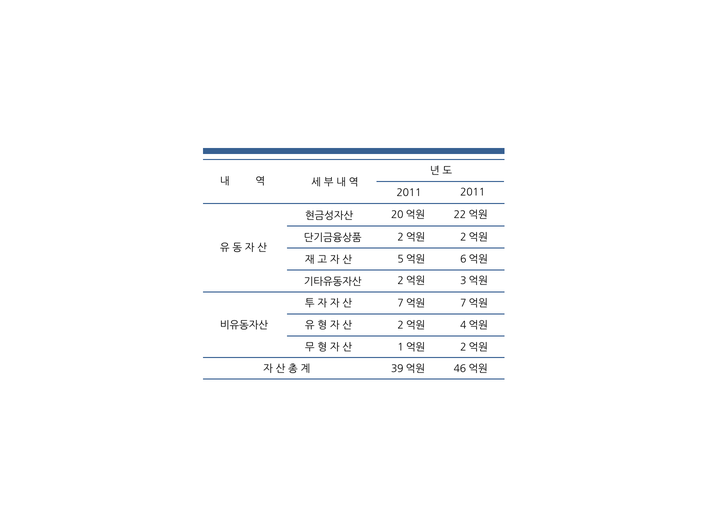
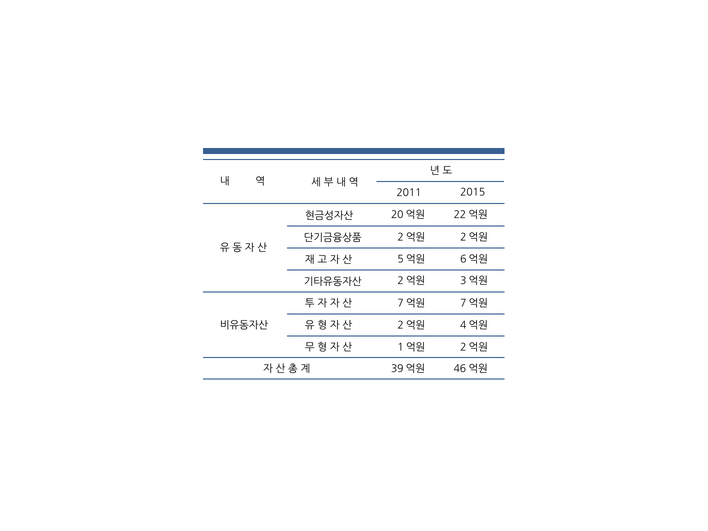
2011 2011: 2011 -> 2015 (473, 192)
